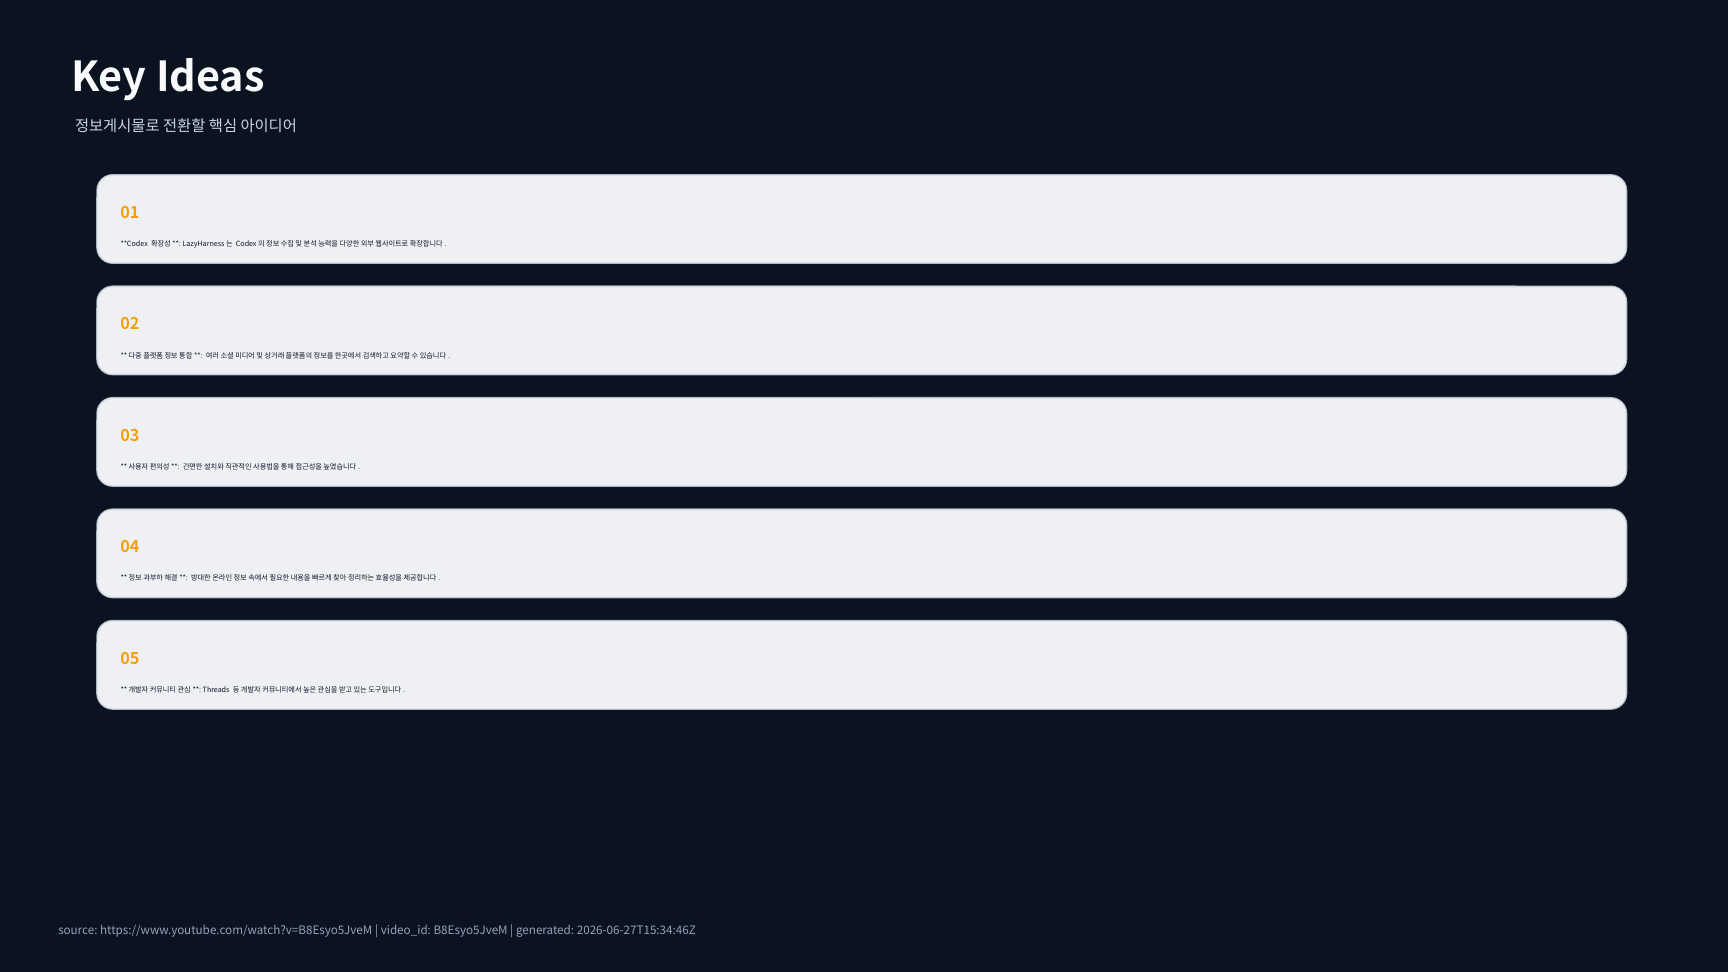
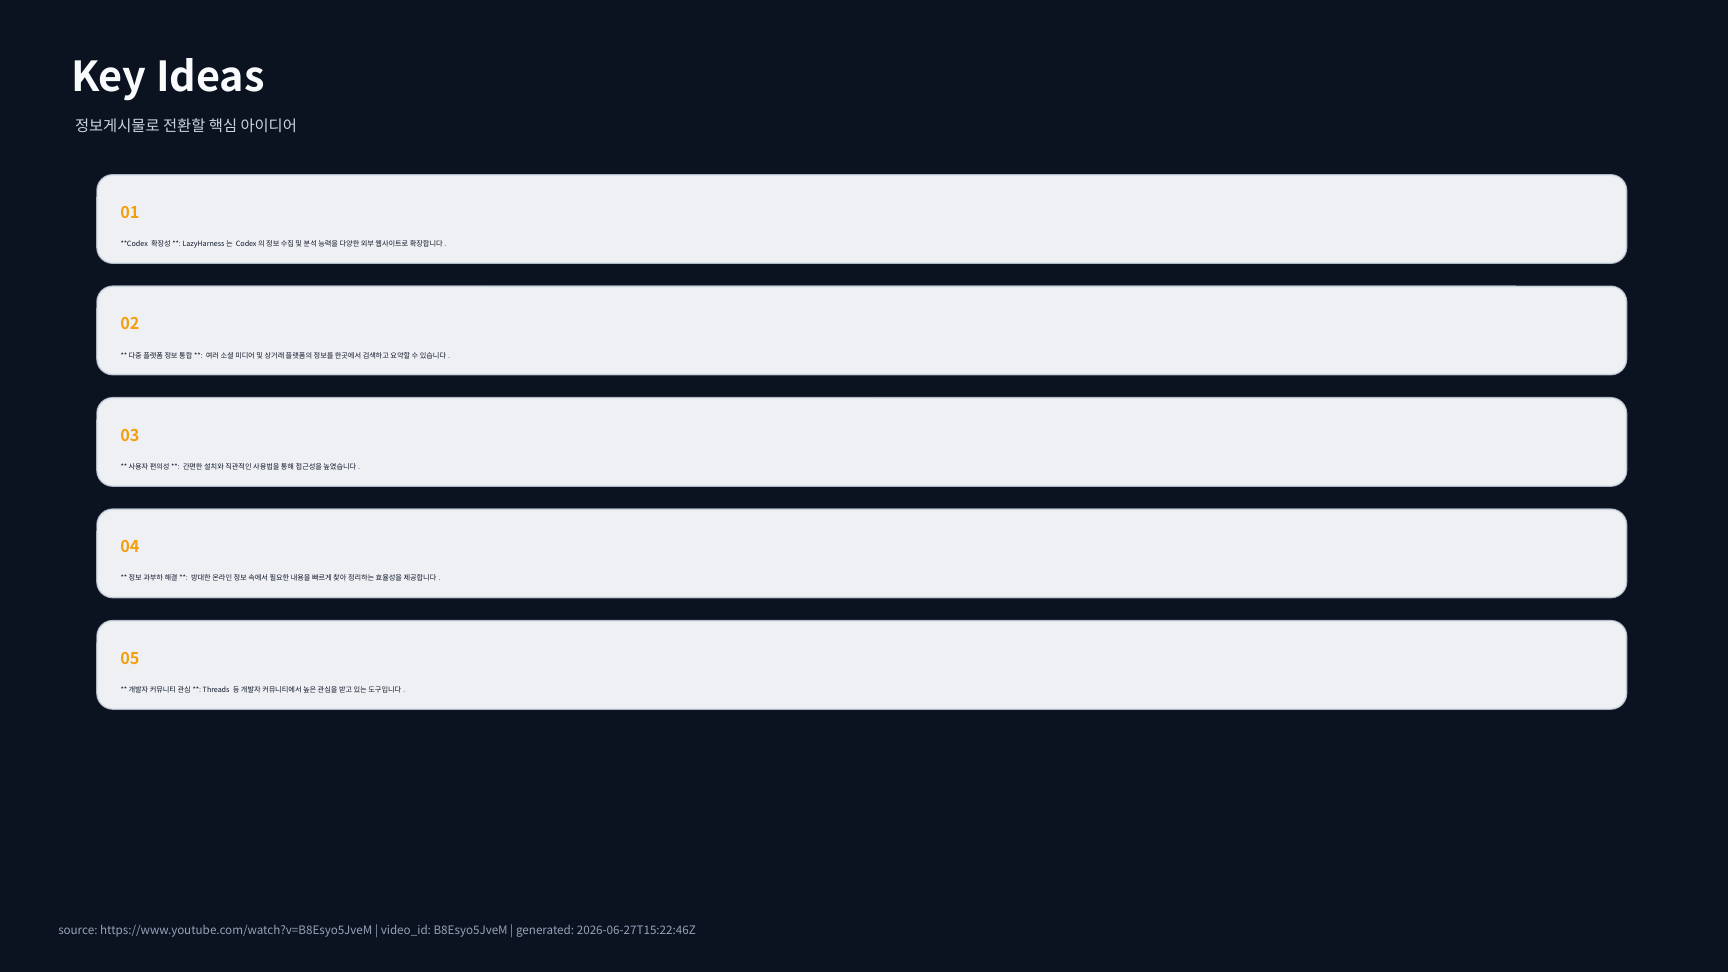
2026-06-27T15:34:46Z: 2026-06-27T15:34:46Z -> 2026-06-27T15:22:46Z (636, 931)
